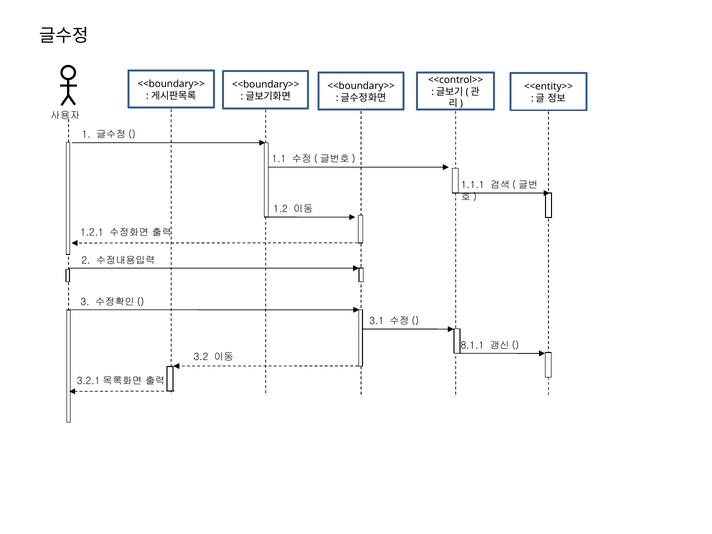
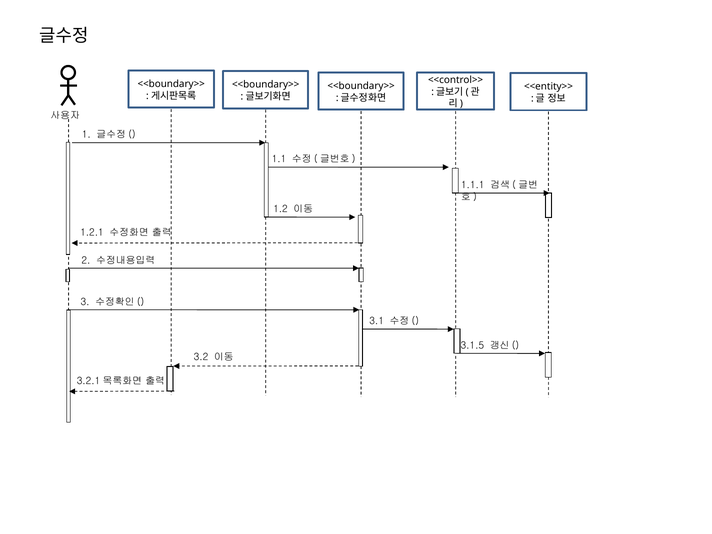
8.1.1: 8.1.1 -> 3.1.5 (472, 345)
